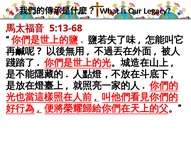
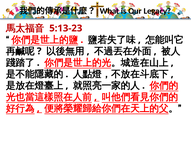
5:13-68: 5:13-68 -> 5:13-23 (66, 28)
